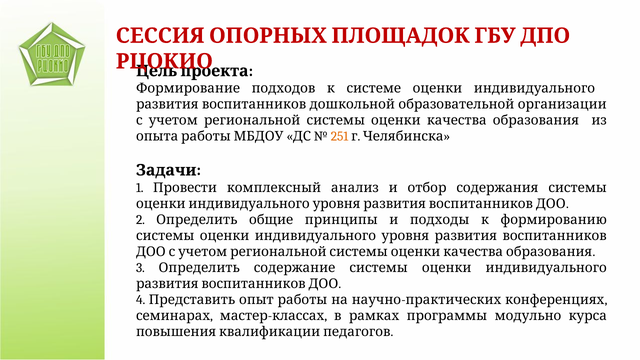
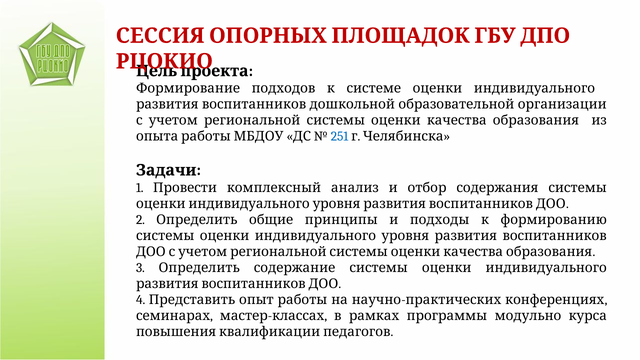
251 colour: orange -> blue (340, 136)
